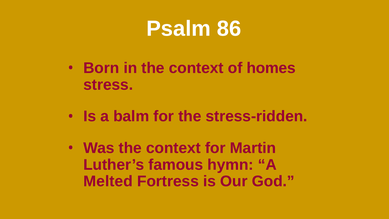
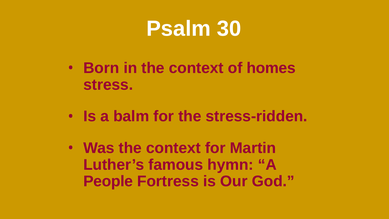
86: 86 -> 30 (229, 29)
Melted: Melted -> People (108, 181)
